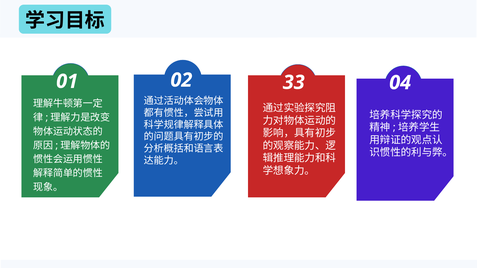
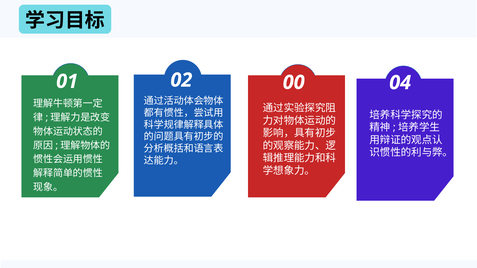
33: 33 -> 00 (294, 82)
